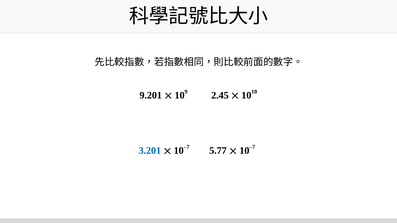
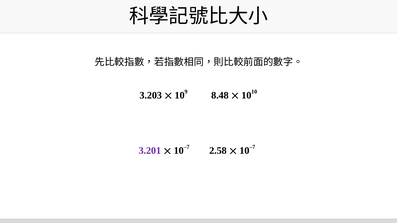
9.201: 9.201 -> 3.203 (151, 95)
2.45: 2.45 -> 8.48 (220, 95)
3.201 colour: blue -> purple (150, 151)
5.77: 5.77 -> 2.58 (218, 151)
